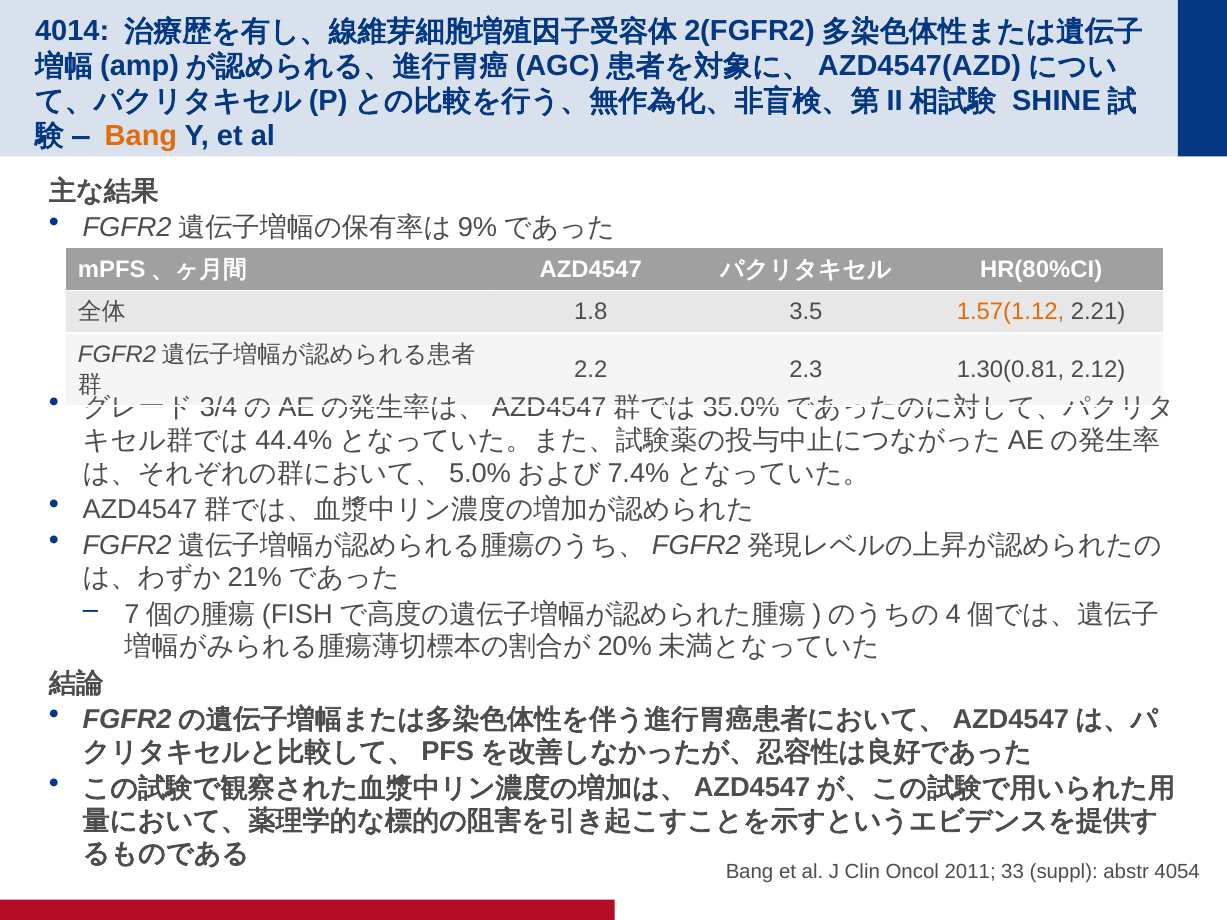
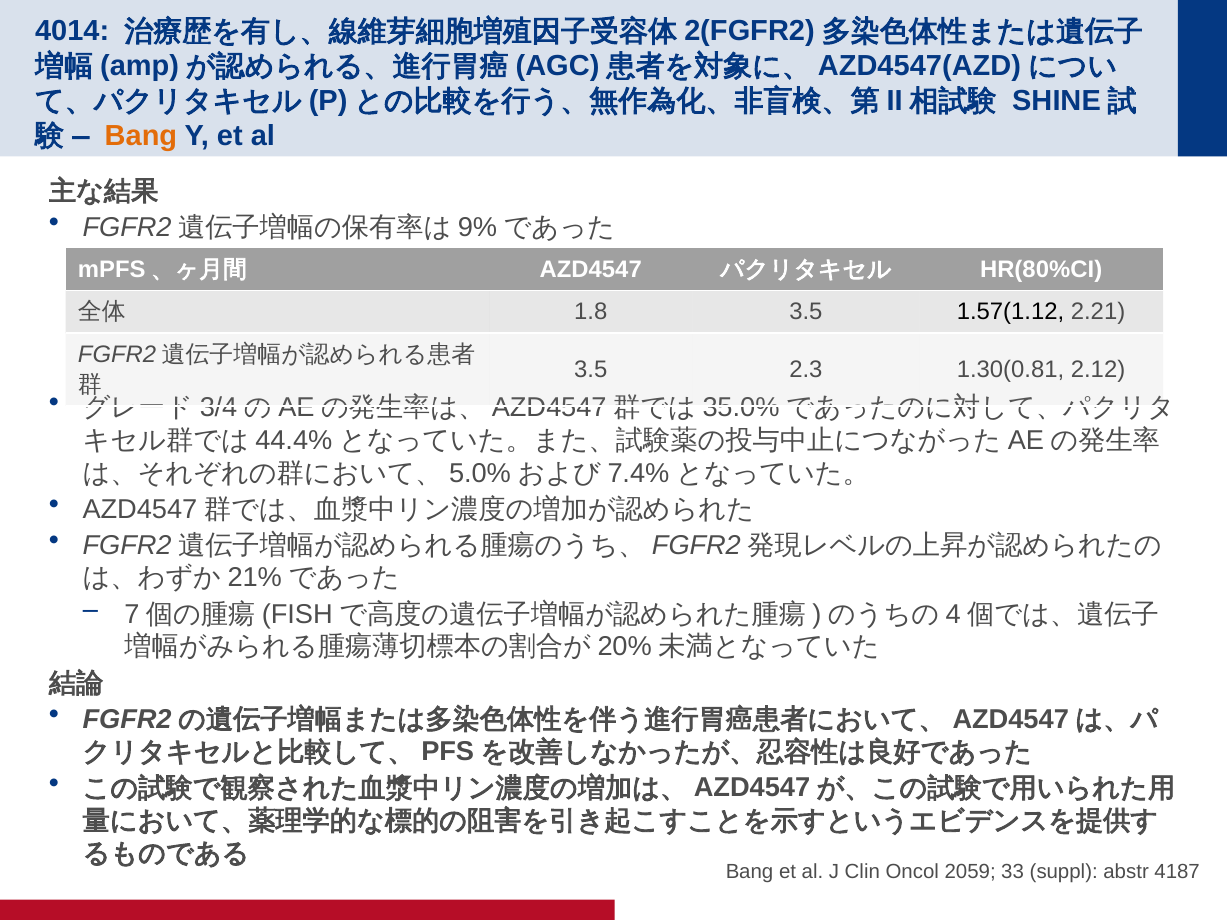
1.57(1.12 colour: orange -> black (1010, 312)
2.2: 2.2 -> 3.5 (591, 370)
2011: 2011 -> 2059 (970, 872)
4054: 4054 -> 4187 (1177, 872)
